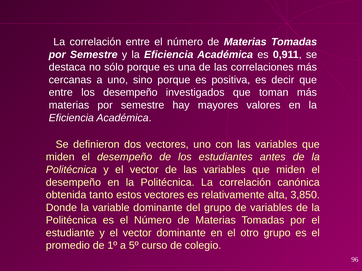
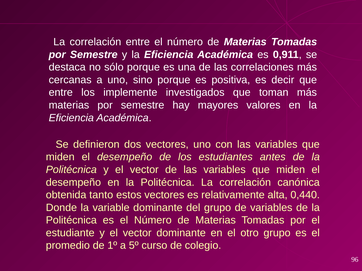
los desempeño: desempeño -> implemente (130, 93)
3,850: 3,850 -> 0,440 (305, 195)
